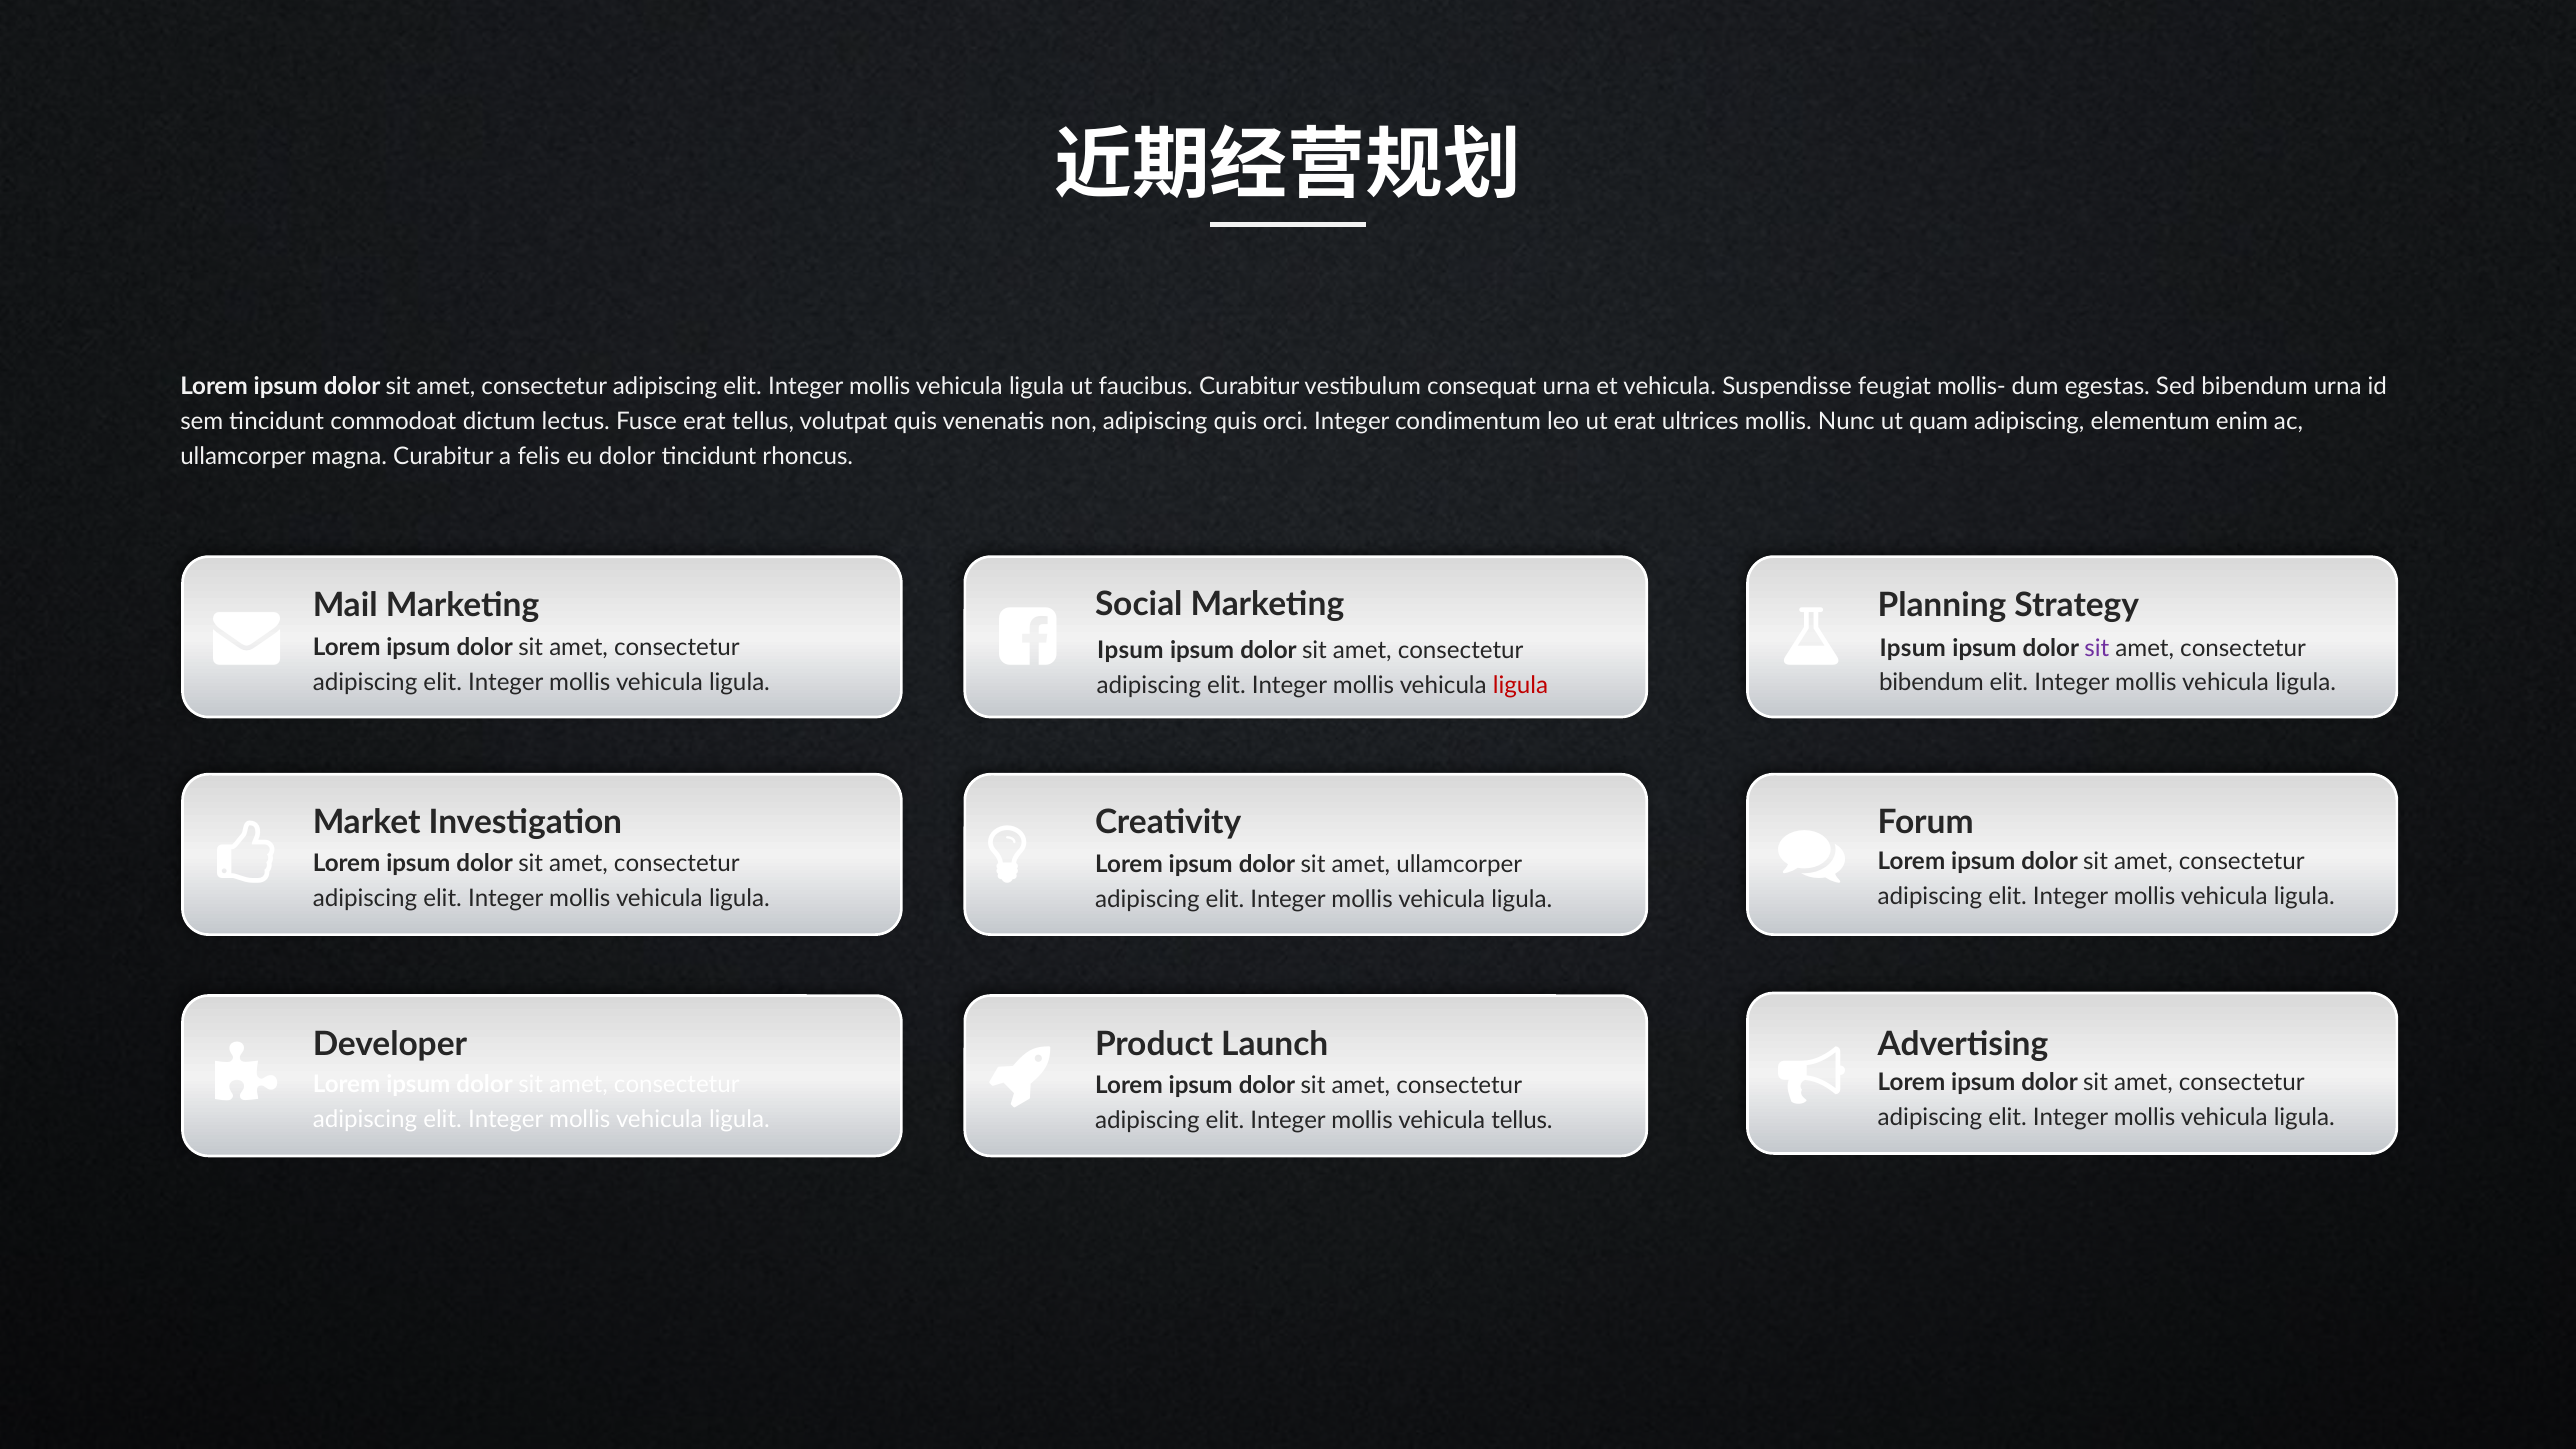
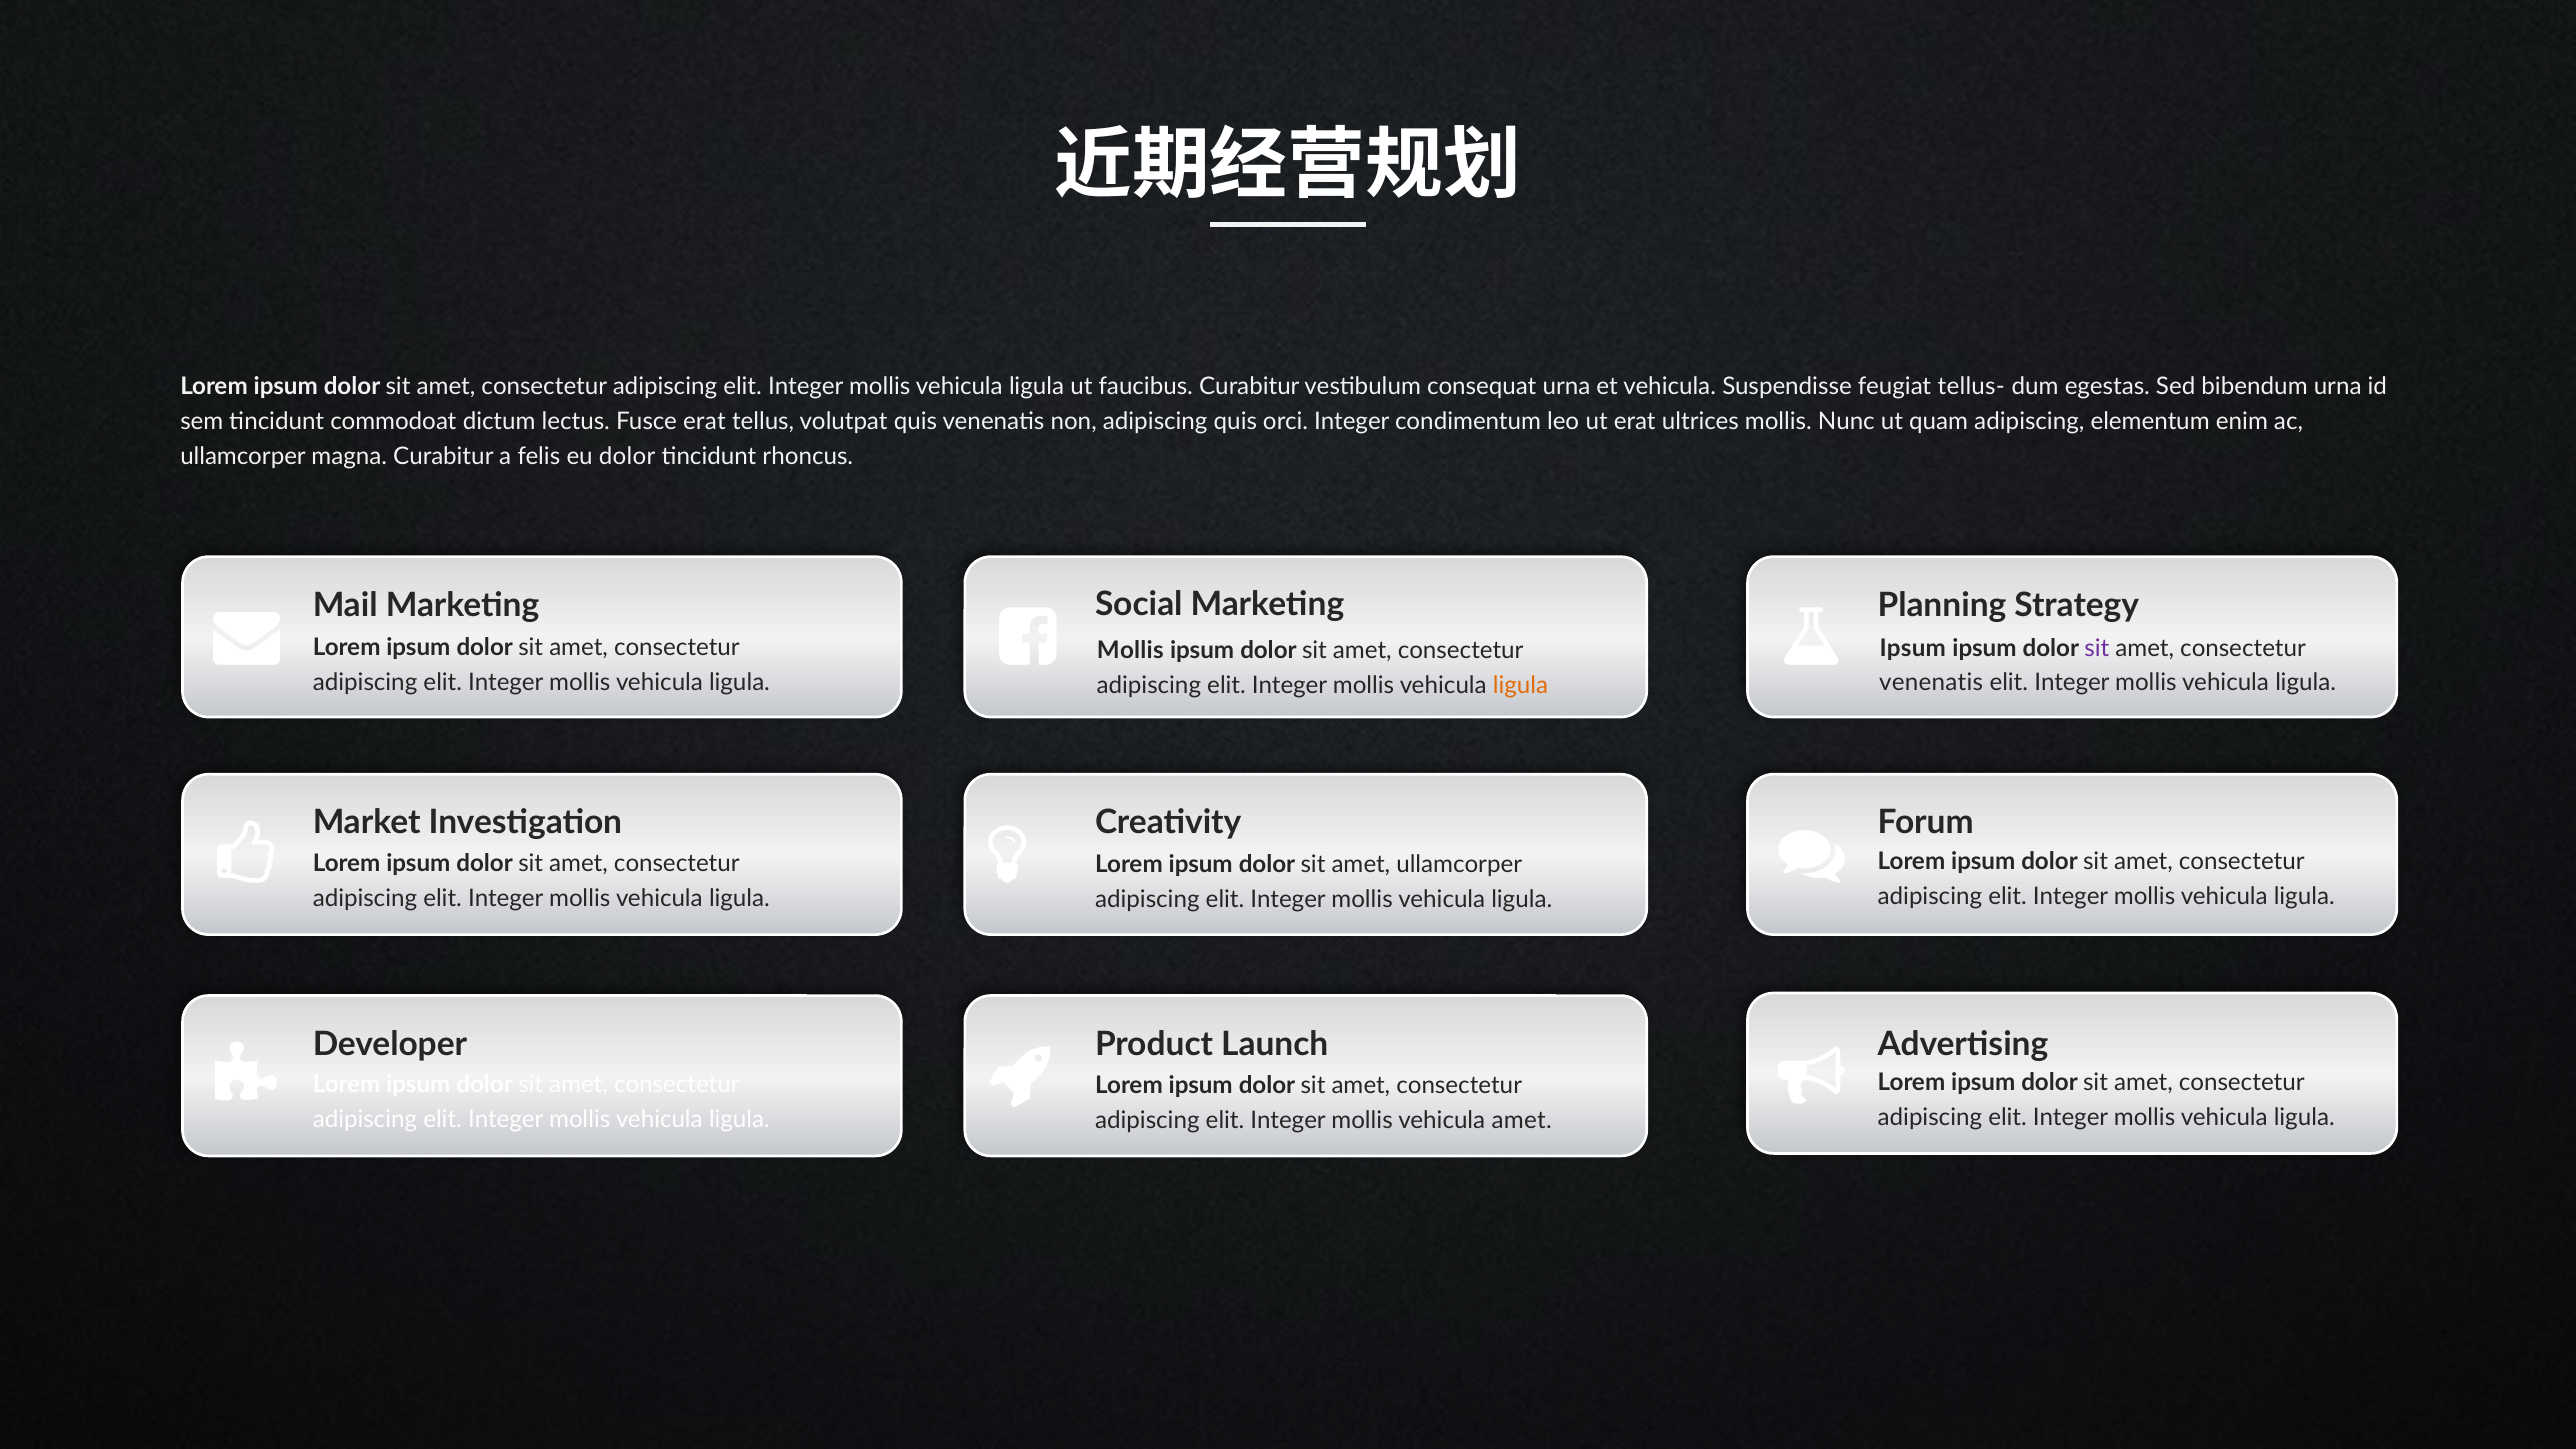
mollis-: mollis- -> tellus- (1971, 387)
Ipsum: Ipsum -> Mollis (1130, 651)
bibendum: bibendum -> venenatis (1931, 683)
ligula colour: red -> orange (1520, 686)
vehicula tellus: tellus -> amet (1522, 1120)
